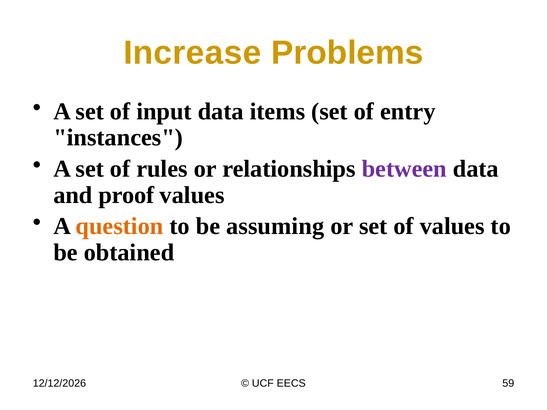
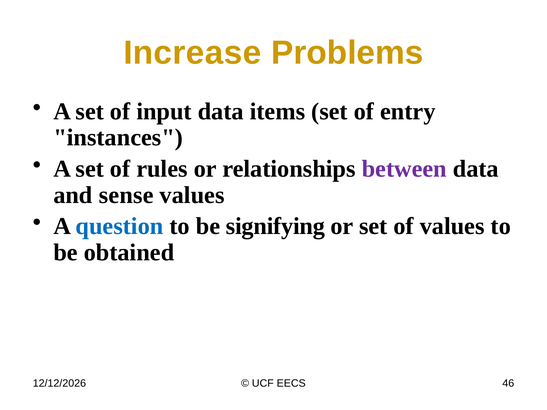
proof: proof -> sense (126, 195)
question colour: orange -> blue (119, 226)
assuming: assuming -> signifying (275, 226)
59: 59 -> 46 (508, 383)
